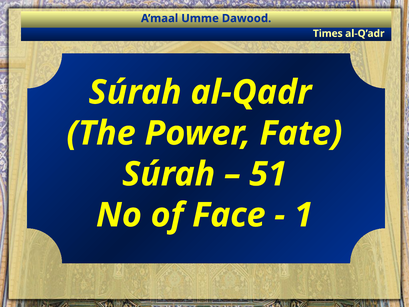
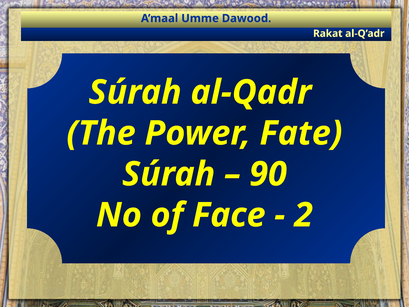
Times: Times -> Rakat (328, 33)
51: 51 -> 90 (268, 174)
1: 1 -> 2 (304, 215)
